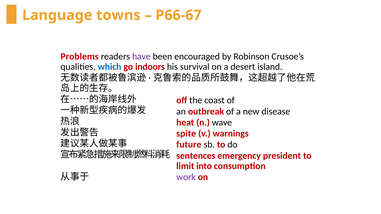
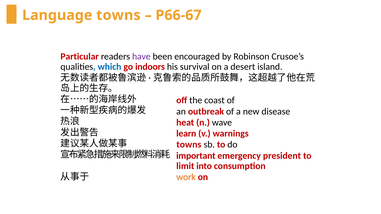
Problems: Problems -> Particular (80, 57)
spite: spite -> learn (186, 134)
future: future -> towns (189, 145)
sentences: sentences -> important (196, 156)
work colour: purple -> orange (186, 177)
